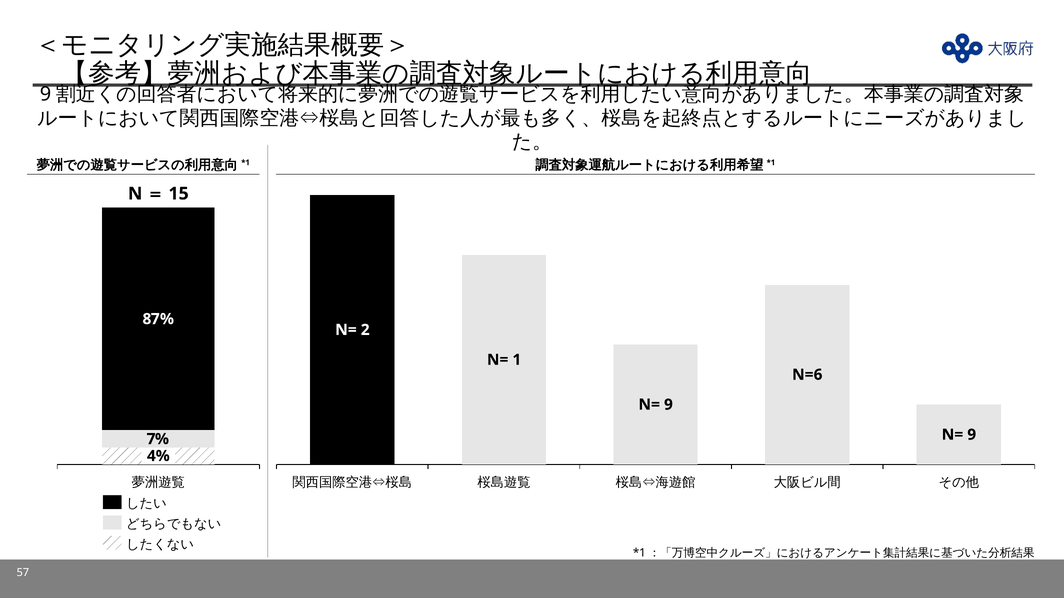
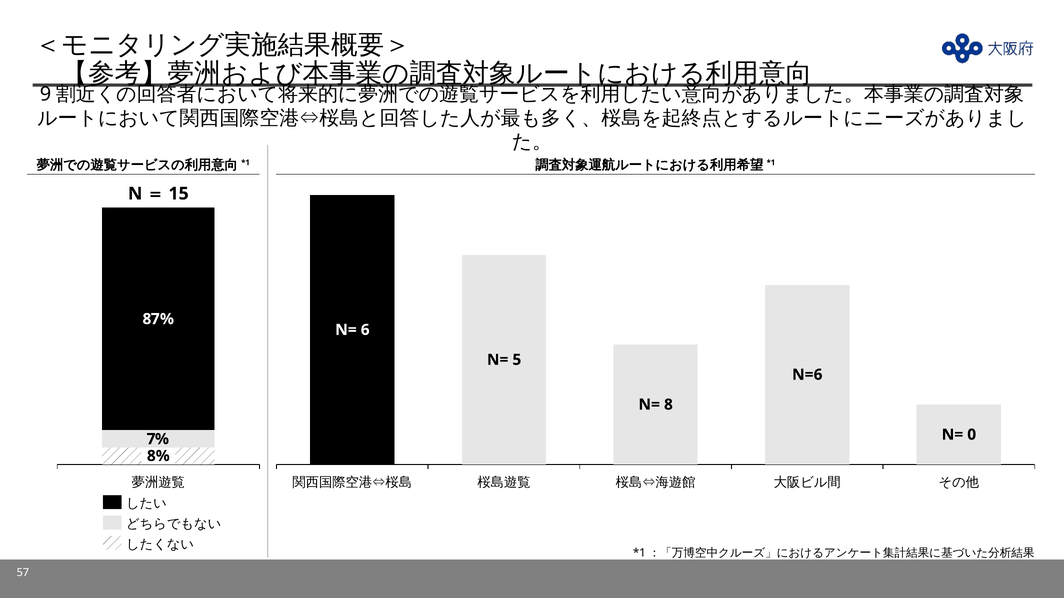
2: 2 -> 6 (365, 330)
1: 1 -> 5 (517, 360)
9: 9 -> 8 (668, 405)
9: 9 -> 0 (972, 435)
4%: 4% -> 8% (158, 456)
